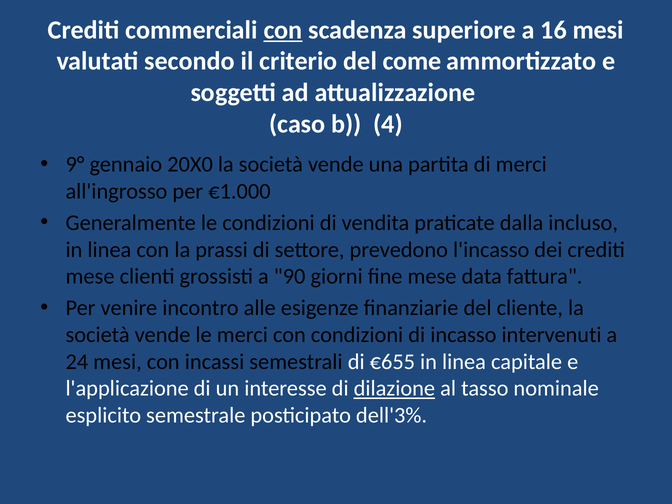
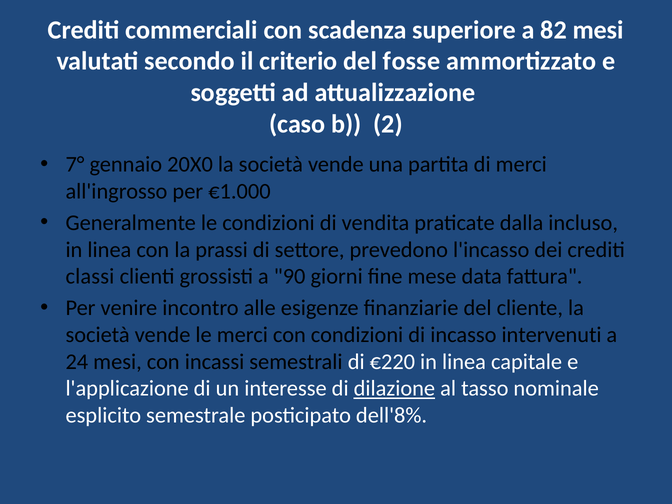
con underline: present -> none (283, 30)
16: 16 -> 82 (554, 30)
come: come -> fosse (412, 61)
4: 4 -> 2 (388, 124)
9°: 9° -> 7° (75, 165)
mese: mese -> classi (90, 277)
€655: €655 -> €220 (392, 362)
dell'3%: dell'3% -> dell'8% (392, 415)
